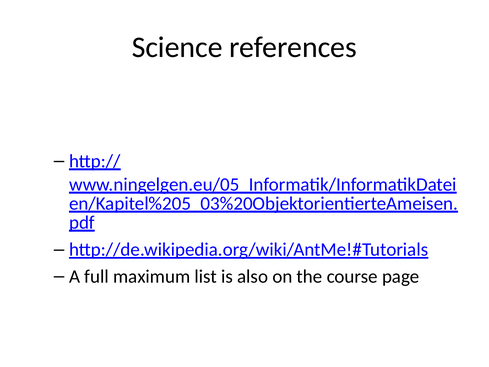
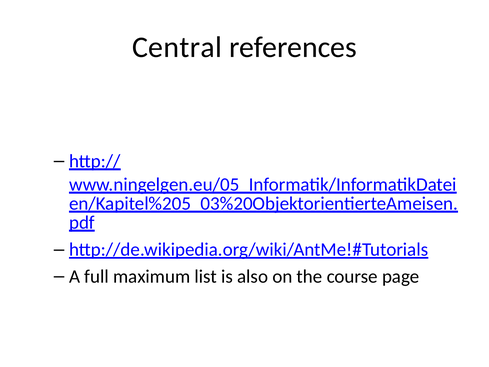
Science: Science -> Central (177, 47)
